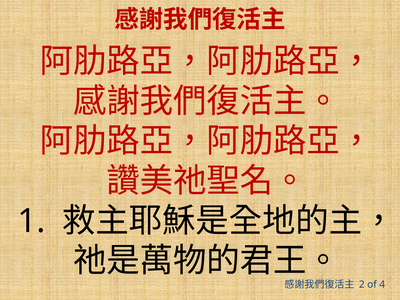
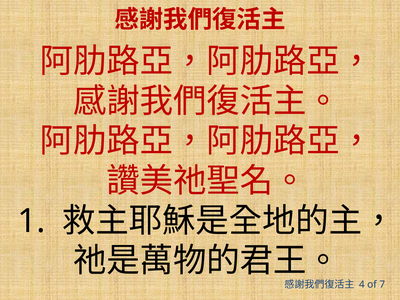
2: 2 -> 4 (362, 285)
4: 4 -> 7 (382, 285)
